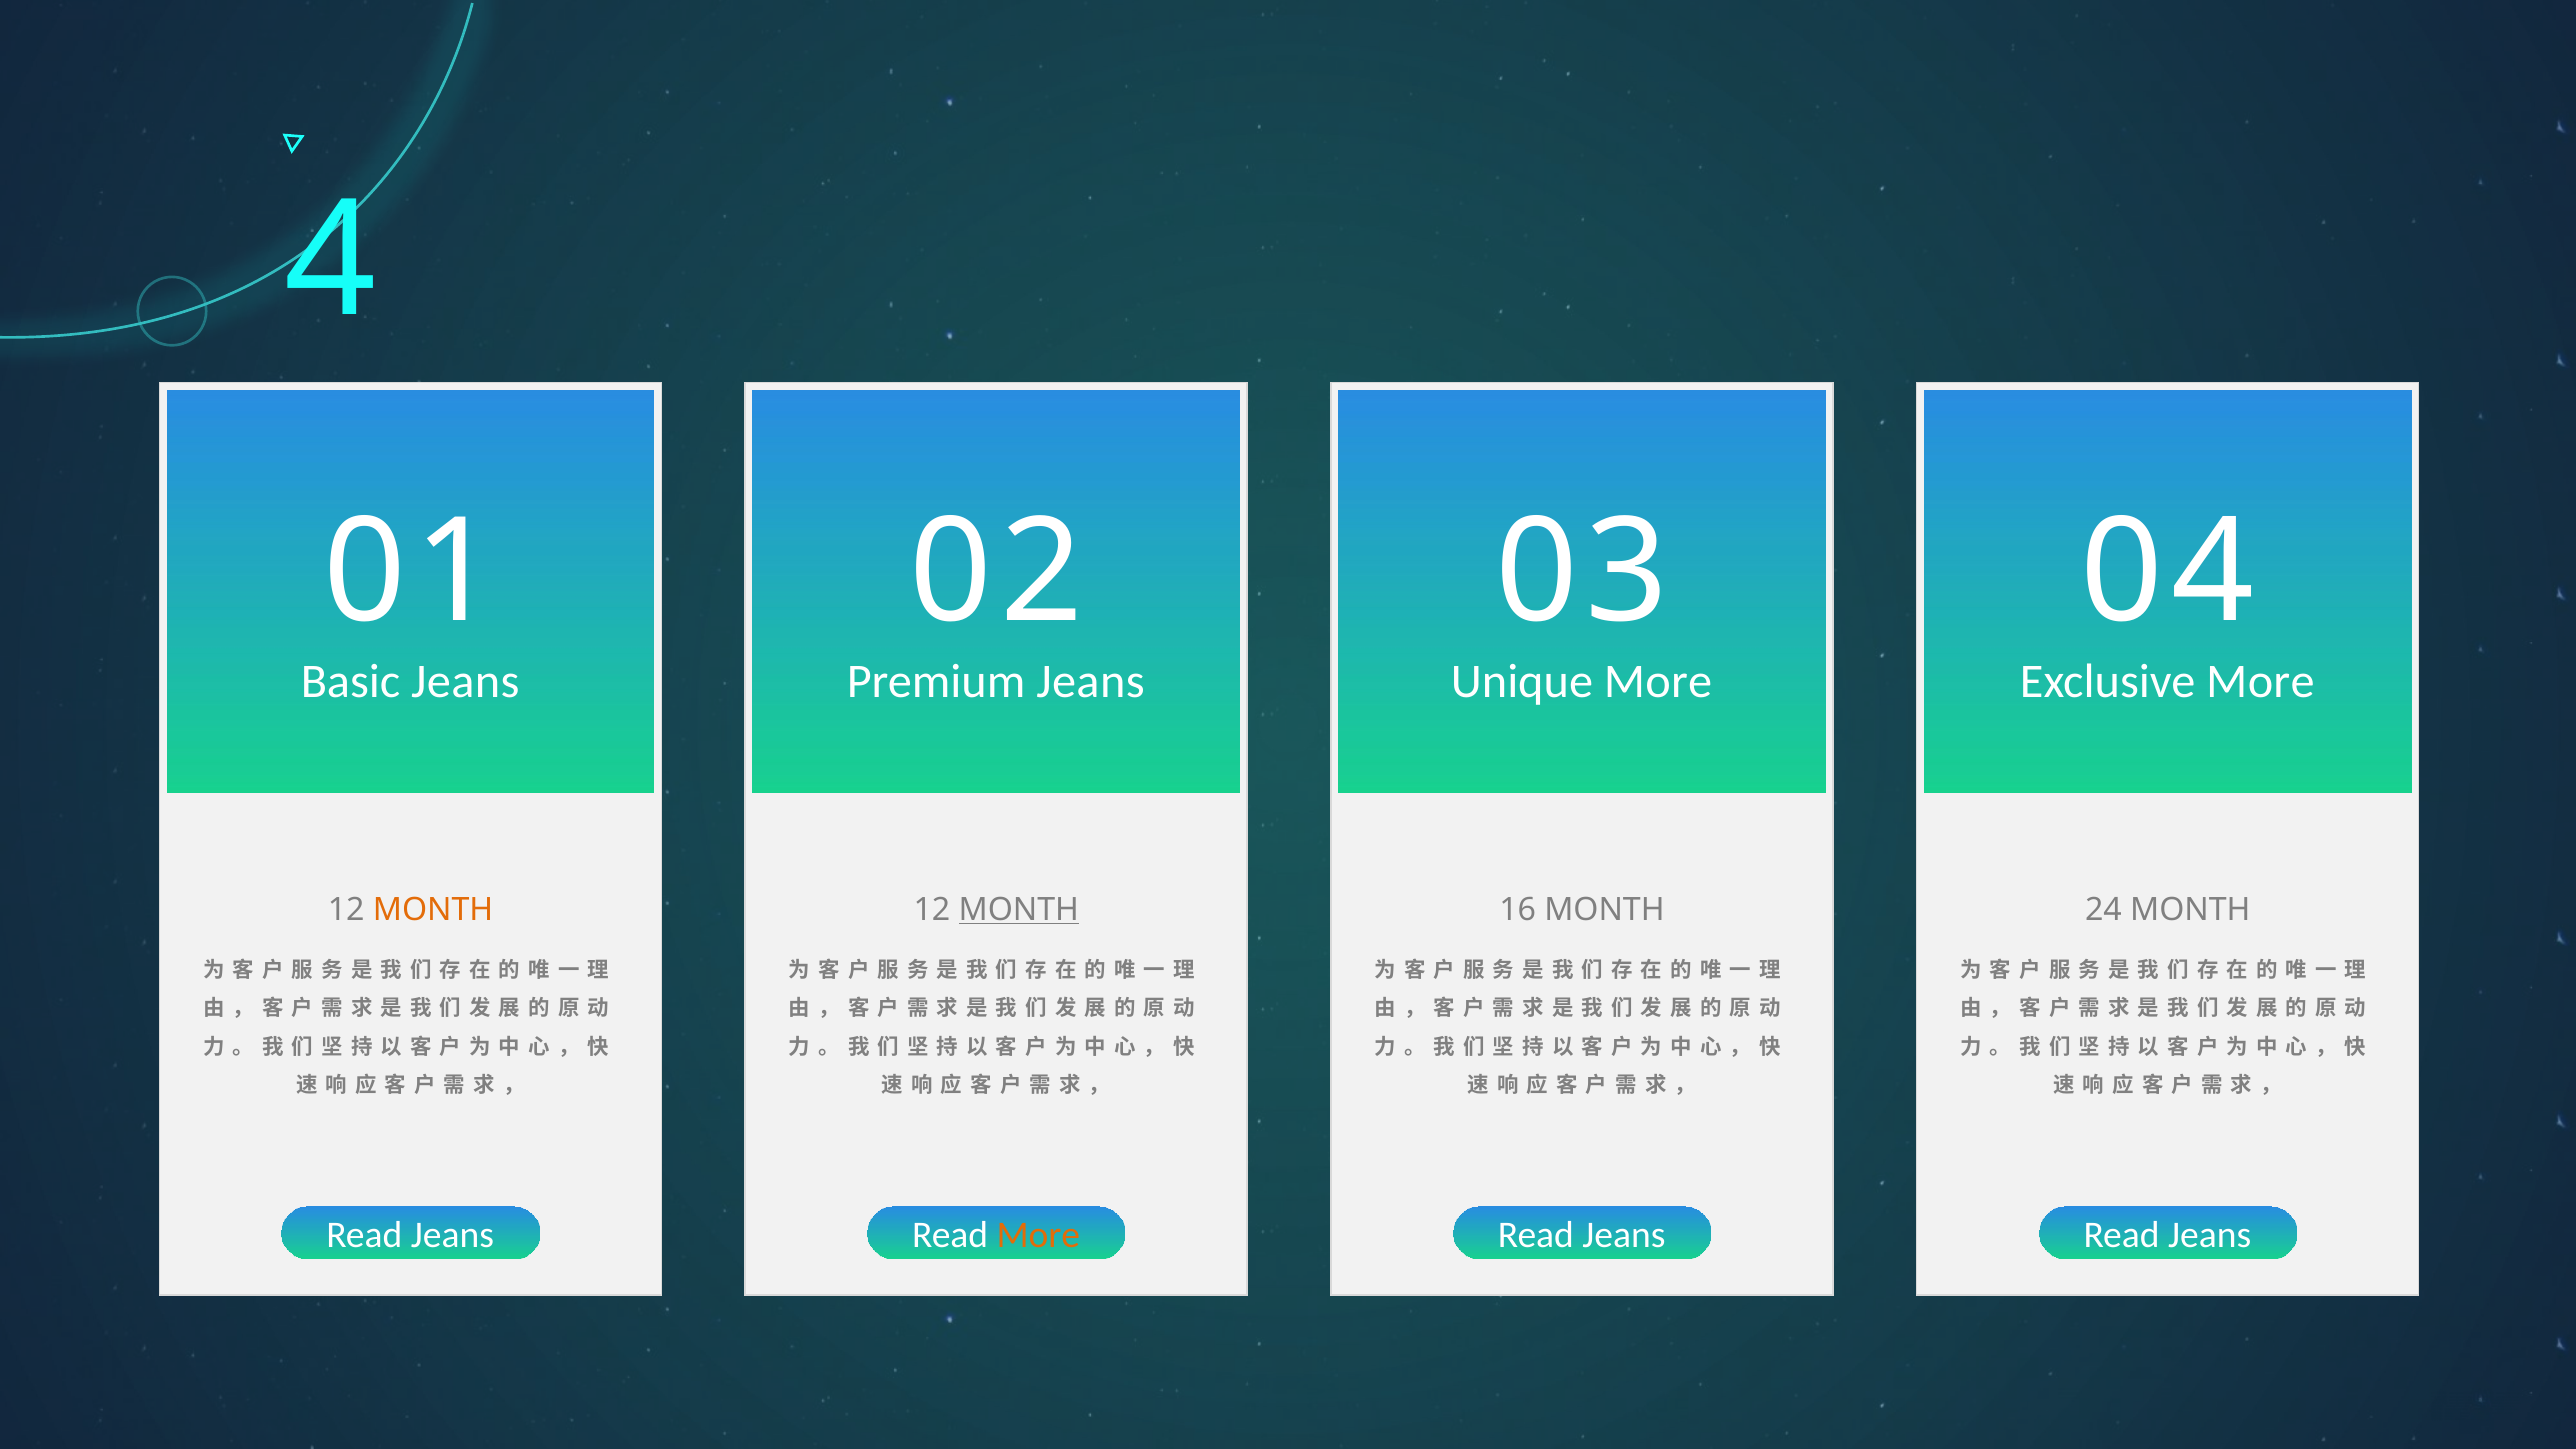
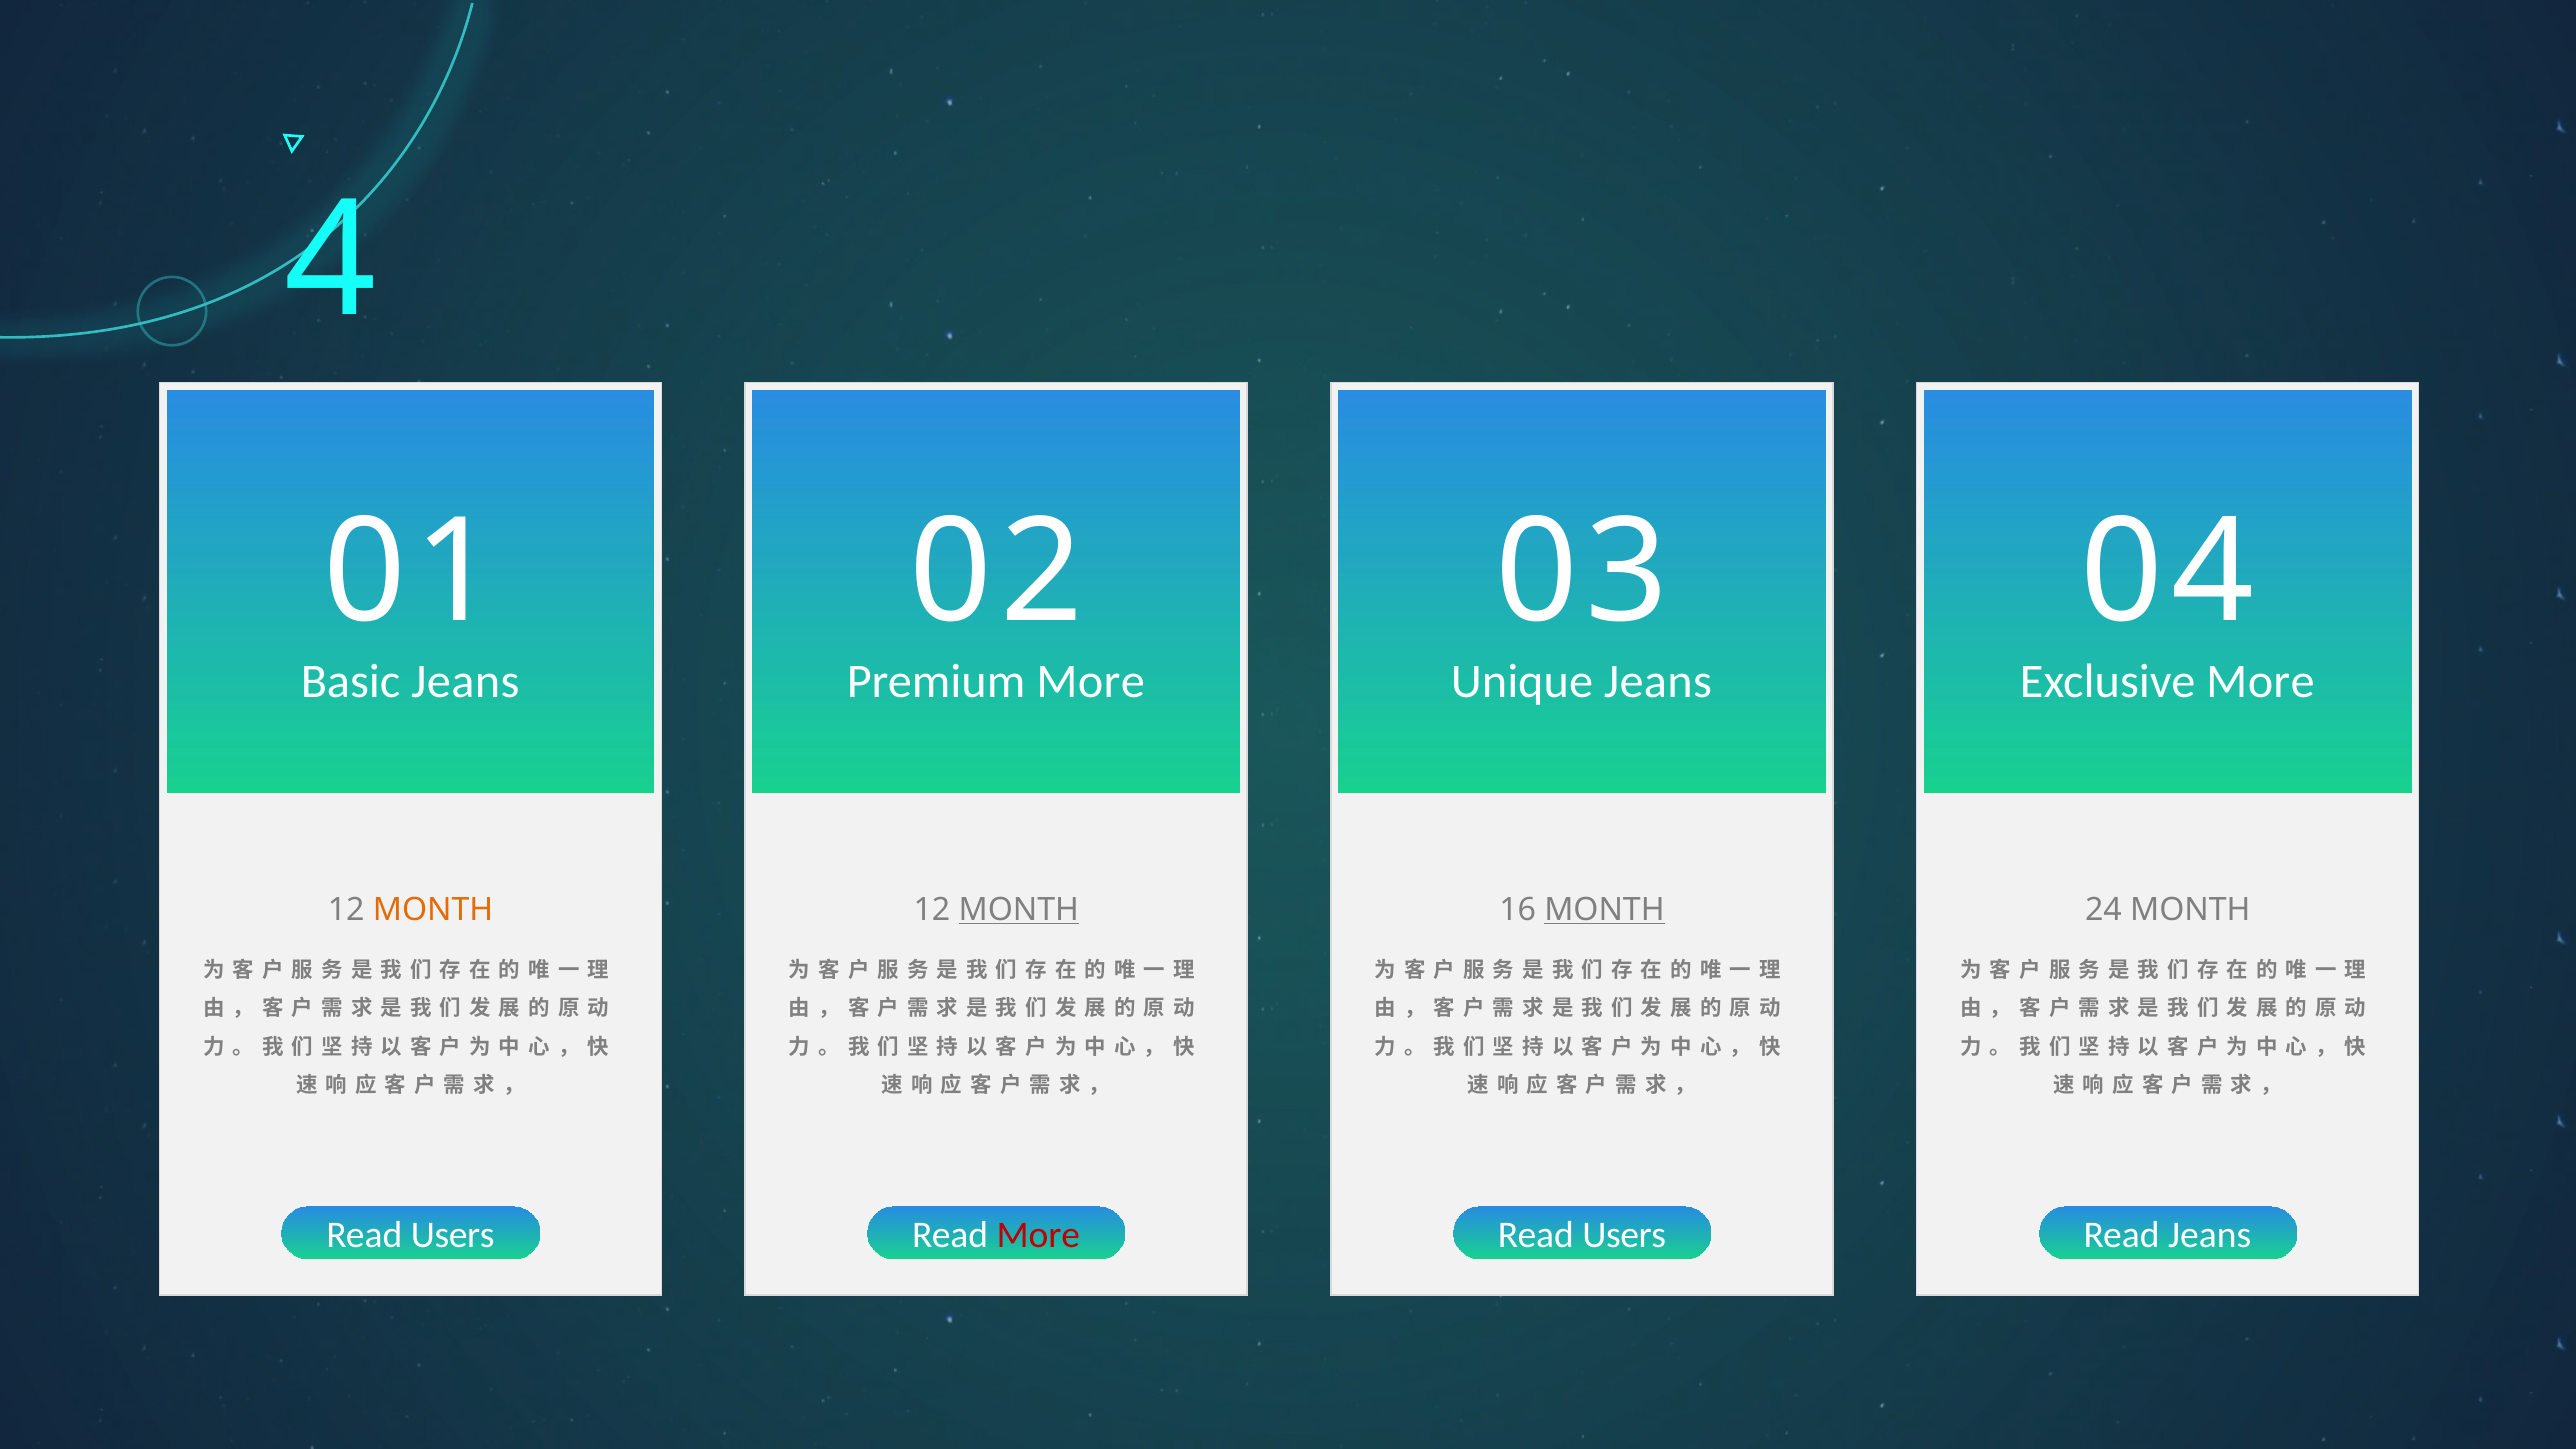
Premium Jeans: Jeans -> More (1091, 682)
Unique More: More -> Jeans (1658, 682)
MONTH underline: none -> present (1605, 910)
Jeans: Jeans -> Users (453, 1235)
More colour: orange -> red (1038, 1235)
Jeans: Jeans -> Users (1624, 1235)
